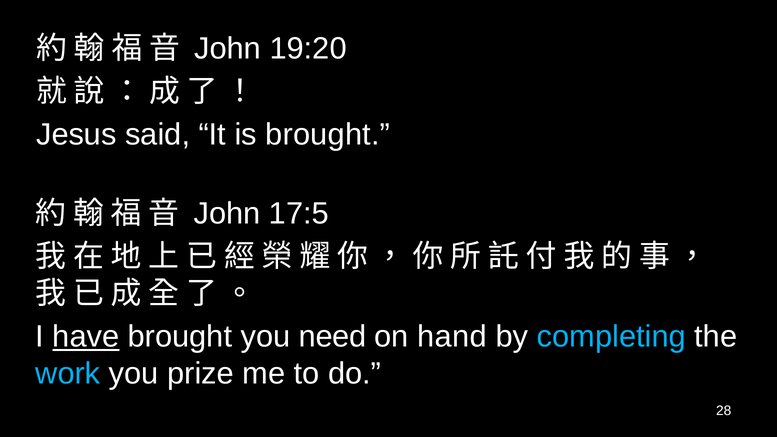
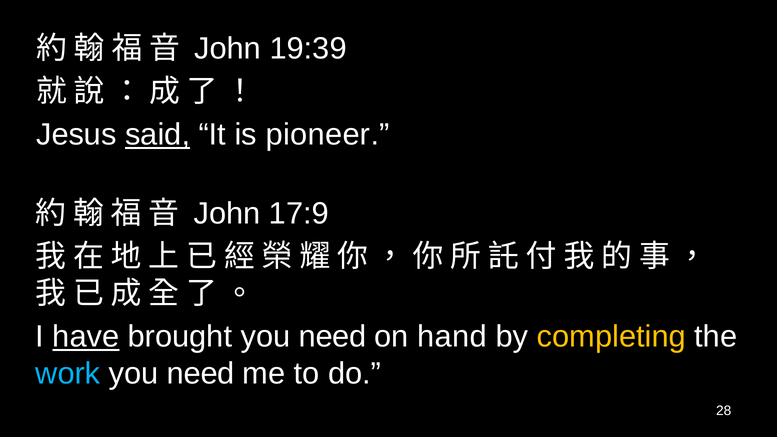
19:20: 19:20 -> 19:39 (308, 48)
said underline: none -> present (158, 135)
is brought: brought -> pioneer (328, 135)
17:5: 17:5 -> 17:9 (299, 213)
completing colour: light blue -> yellow (611, 337)
prize: prize -> need (201, 374)
